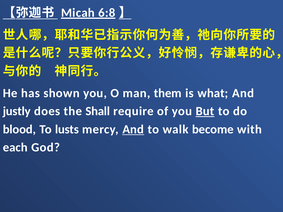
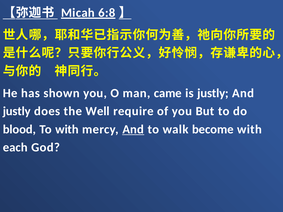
them: them -> came (168, 93)
is what: what -> justly (213, 93)
Shall: Shall -> Well (98, 111)
But underline: present -> none (205, 111)
To lusts: lusts -> with (67, 129)
